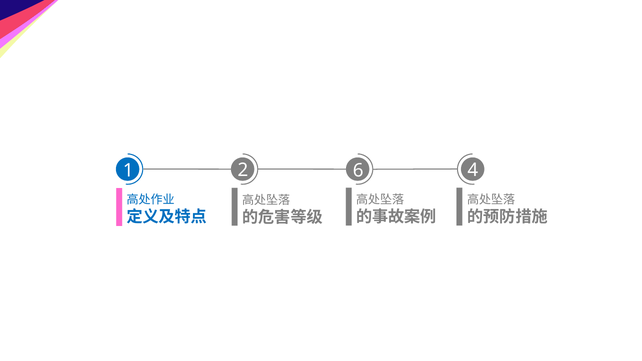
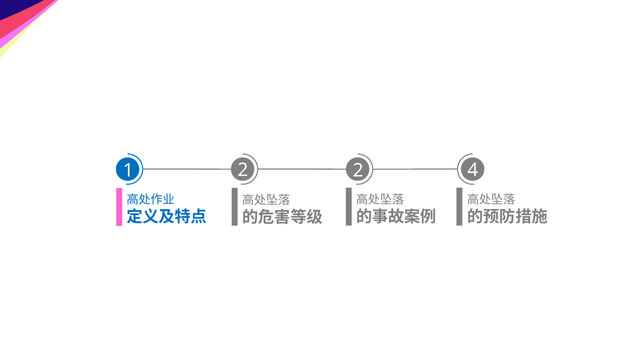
2 6: 6 -> 2 (358, 170)
